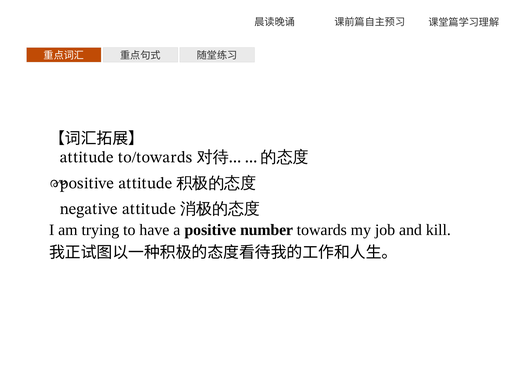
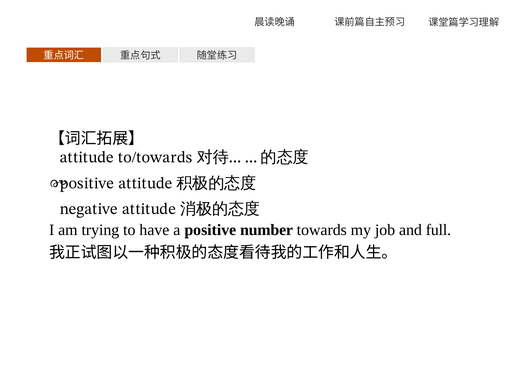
kill: kill -> full (438, 230)
